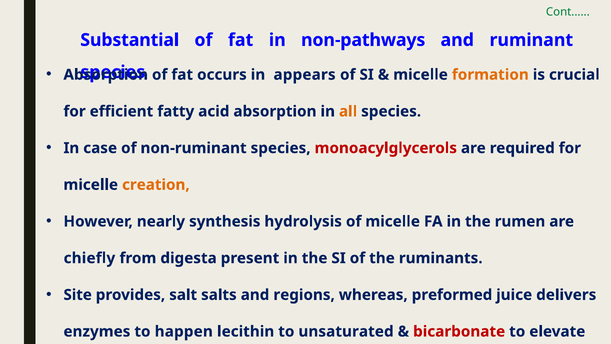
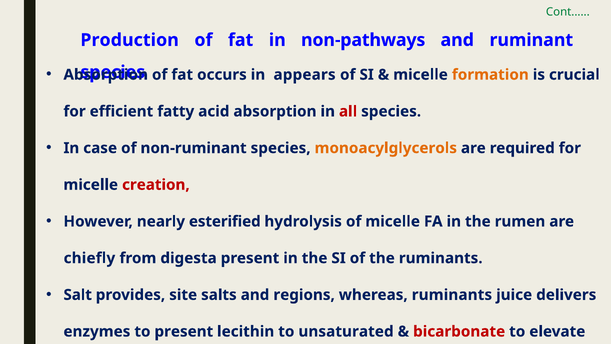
Substantial: Substantial -> Production (130, 40)
all colour: orange -> red (348, 111)
monoacylglycerols colour: red -> orange (386, 148)
creation colour: orange -> red (156, 185)
synthesis: synthesis -> esterified (225, 221)
Site: Site -> Salt (78, 295)
salt: salt -> site (183, 295)
whereas preformed: preformed -> ruminants (452, 295)
to happen: happen -> present (184, 331)
